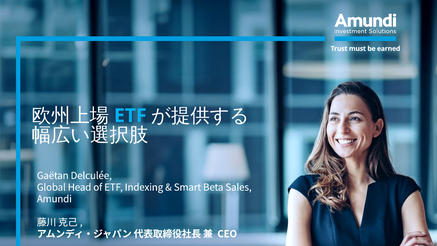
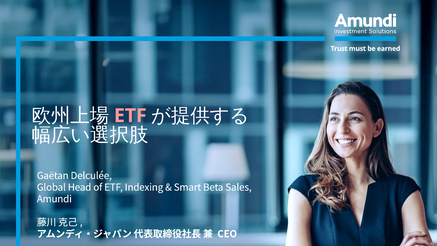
ETF colour: light blue -> pink (130, 116)
